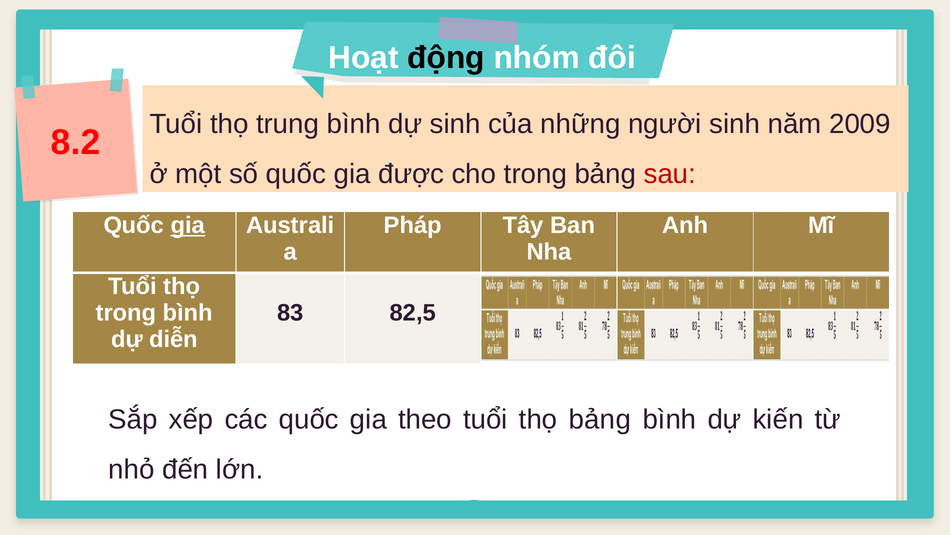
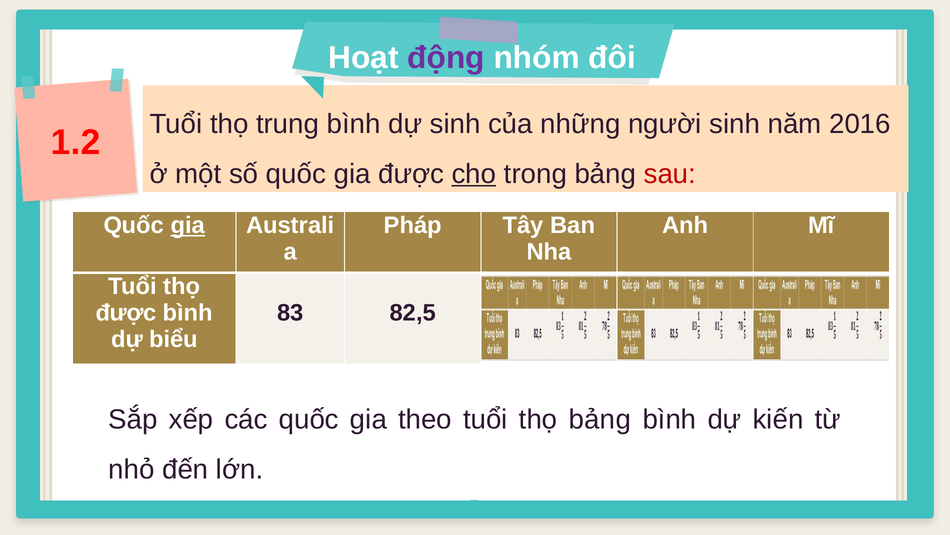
động colour: black -> purple (446, 58)
2009: 2009 -> 2016 (860, 124)
8.2: 8.2 -> 1.2 (76, 142)
cho underline: none -> present (474, 174)
trong: trong -> được (126, 312)
diễn: diễn -> biểu (174, 339)
